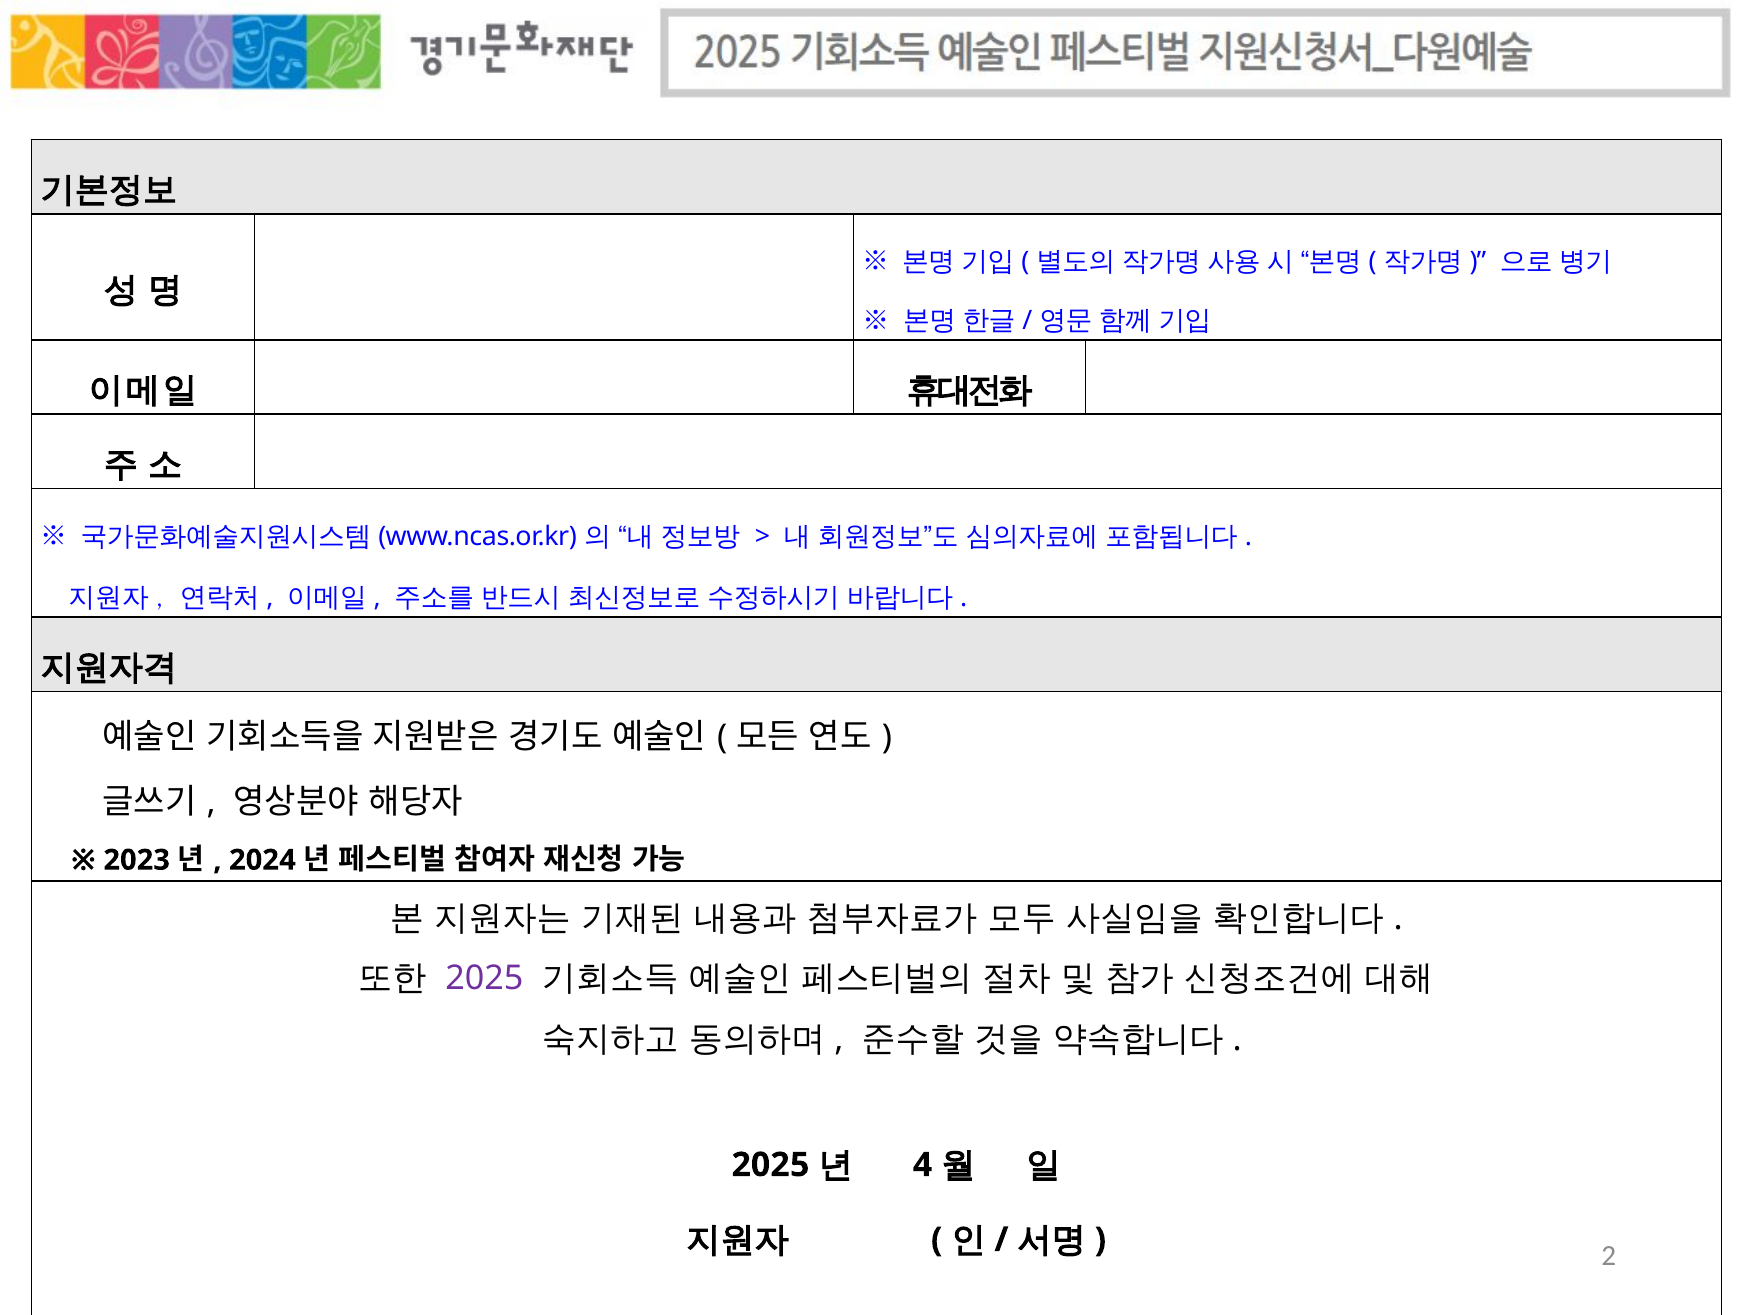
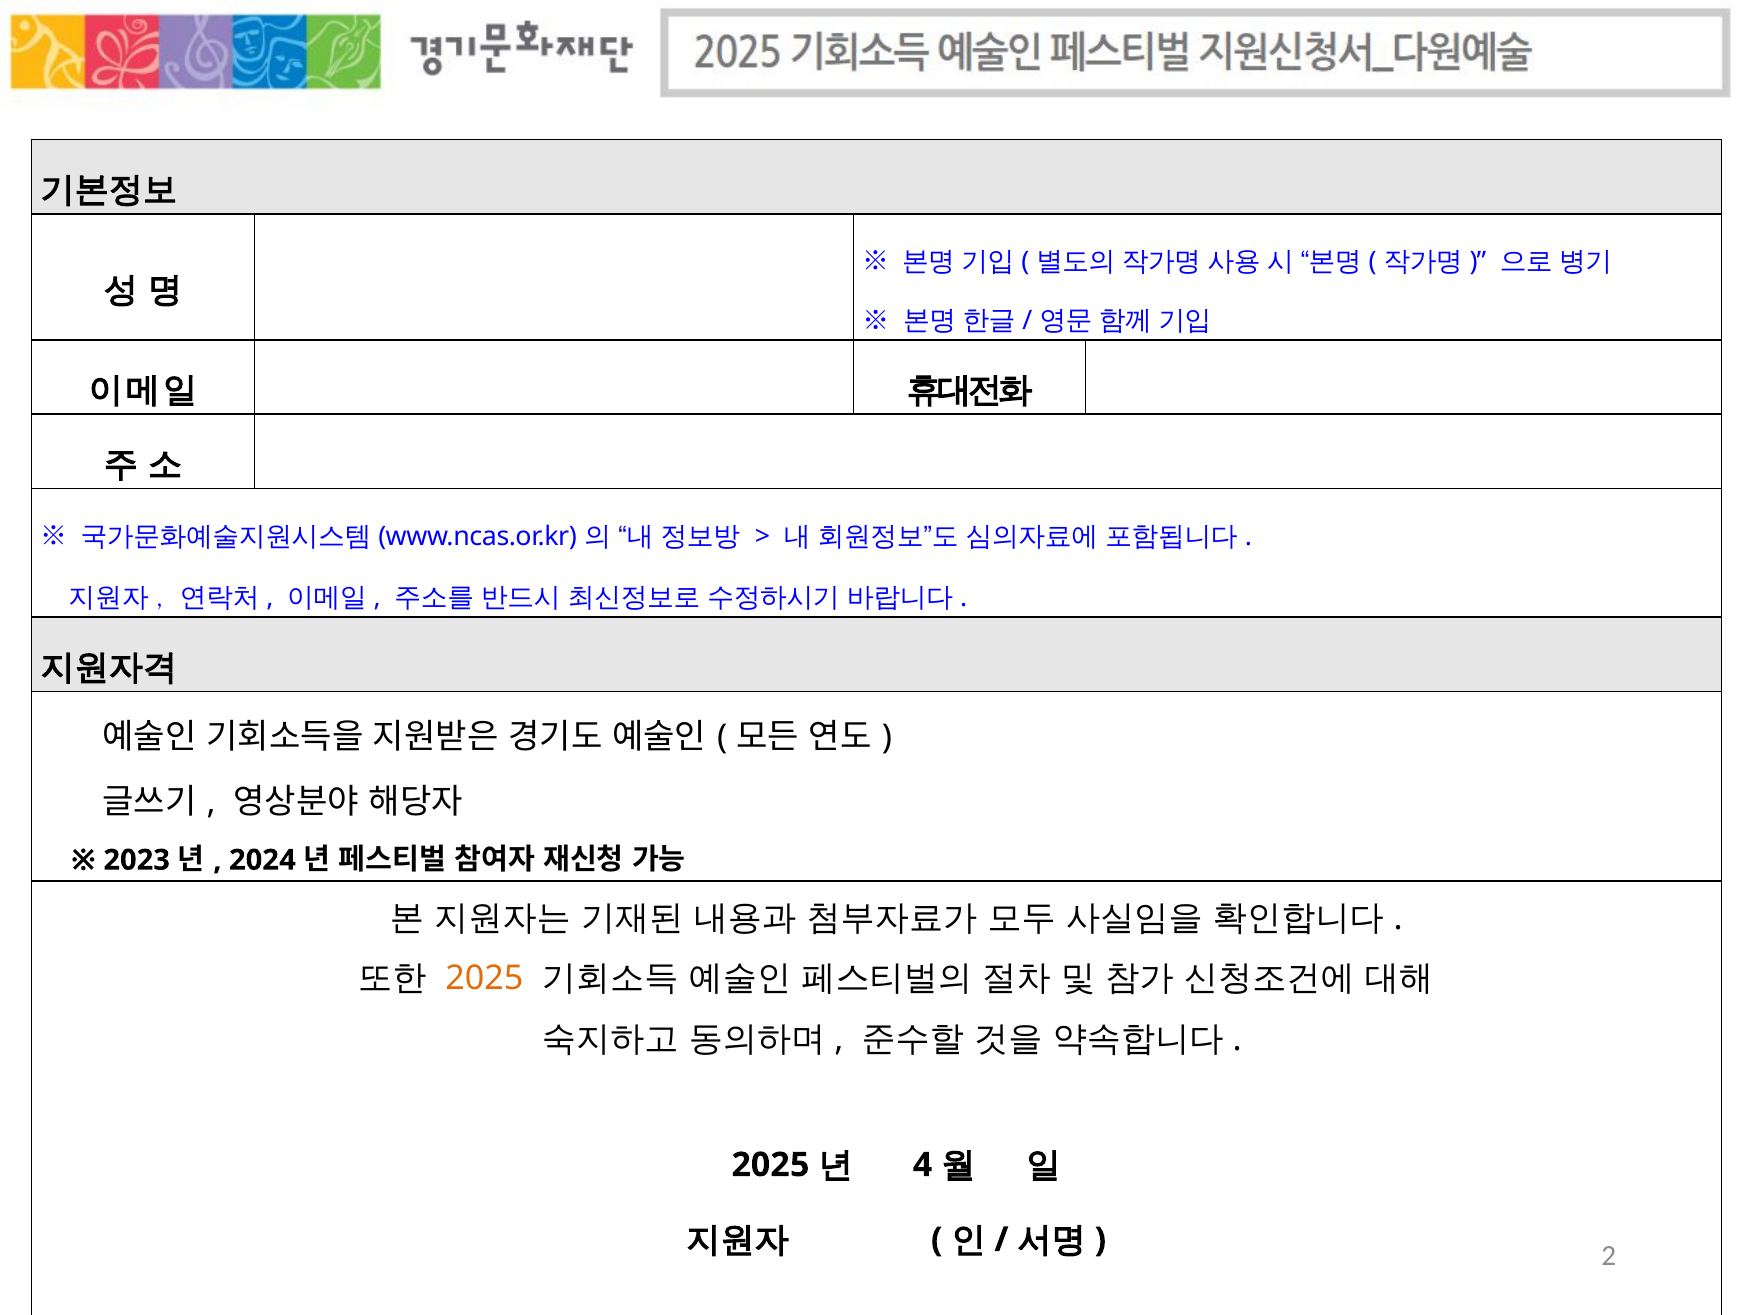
2025 colour: purple -> orange (484, 979)
